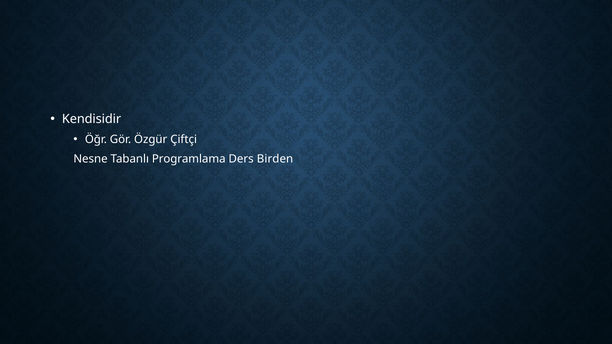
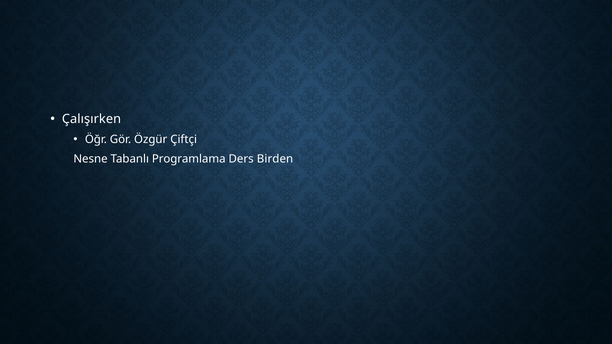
Kendisidir: Kendisidir -> Çalışırken (91, 119)
